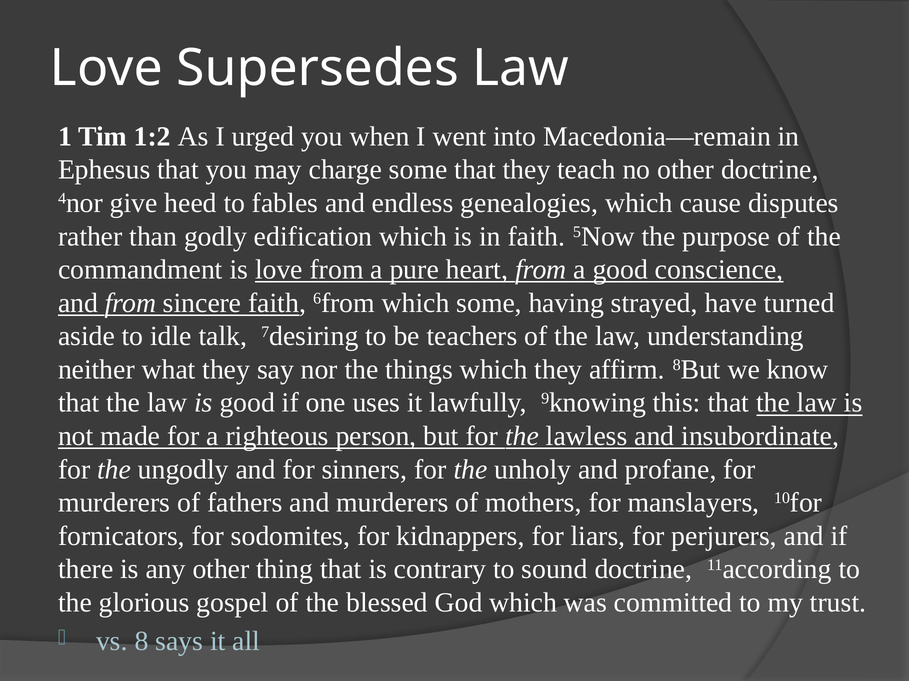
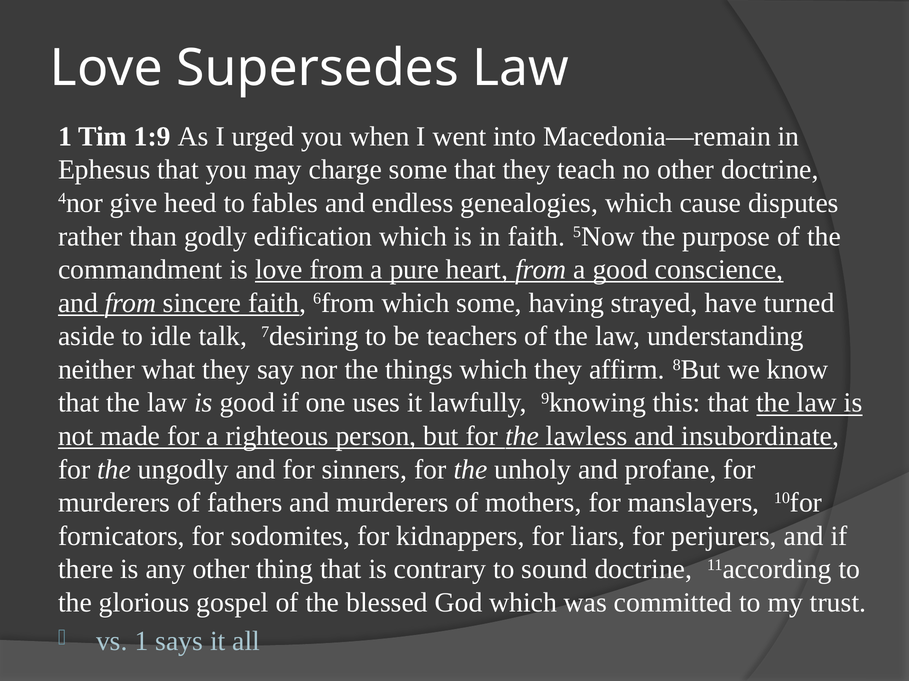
1:2: 1:2 -> 1:9 (152, 137)
vs 8: 8 -> 1 (142, 642)
